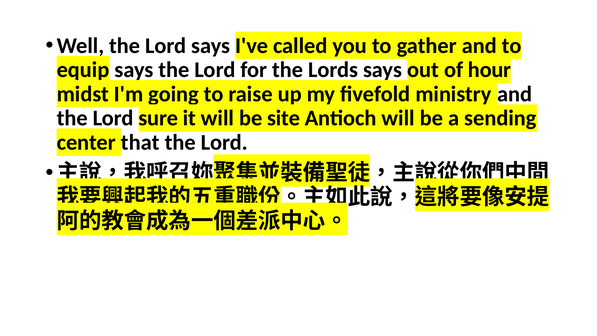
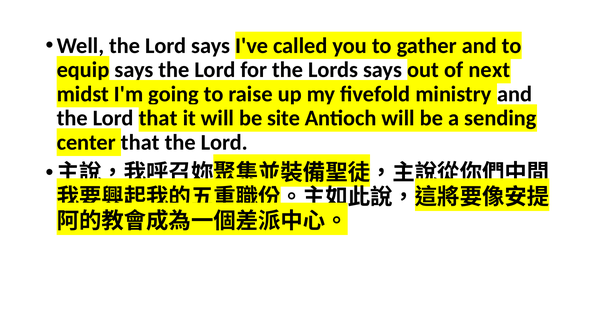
hour: hour -> next (489, 70)
Lord sure: sure -> that (158, 118)
